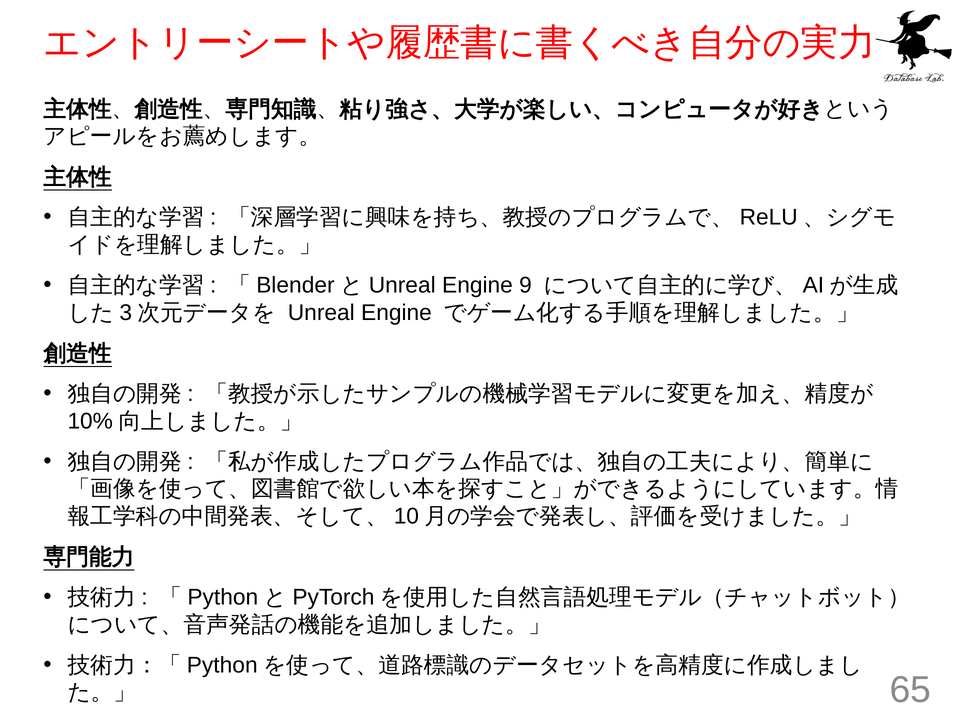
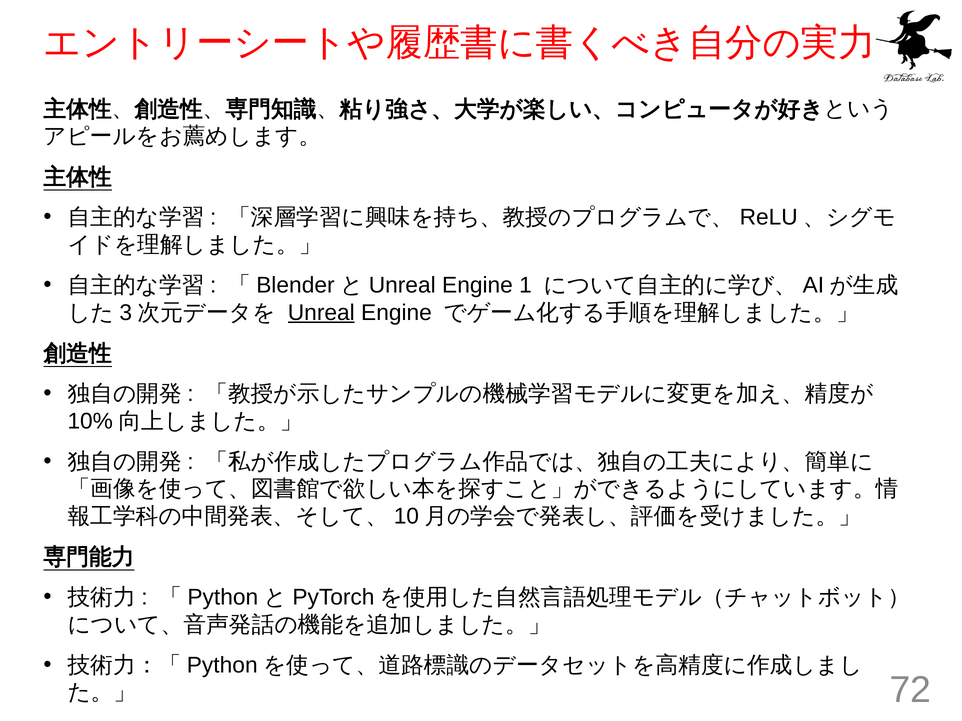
9: 9 -> 1 (526, 286)
Unreal underline: none -> present (321, 313)
65: 65 -> 72 (910, 691)
